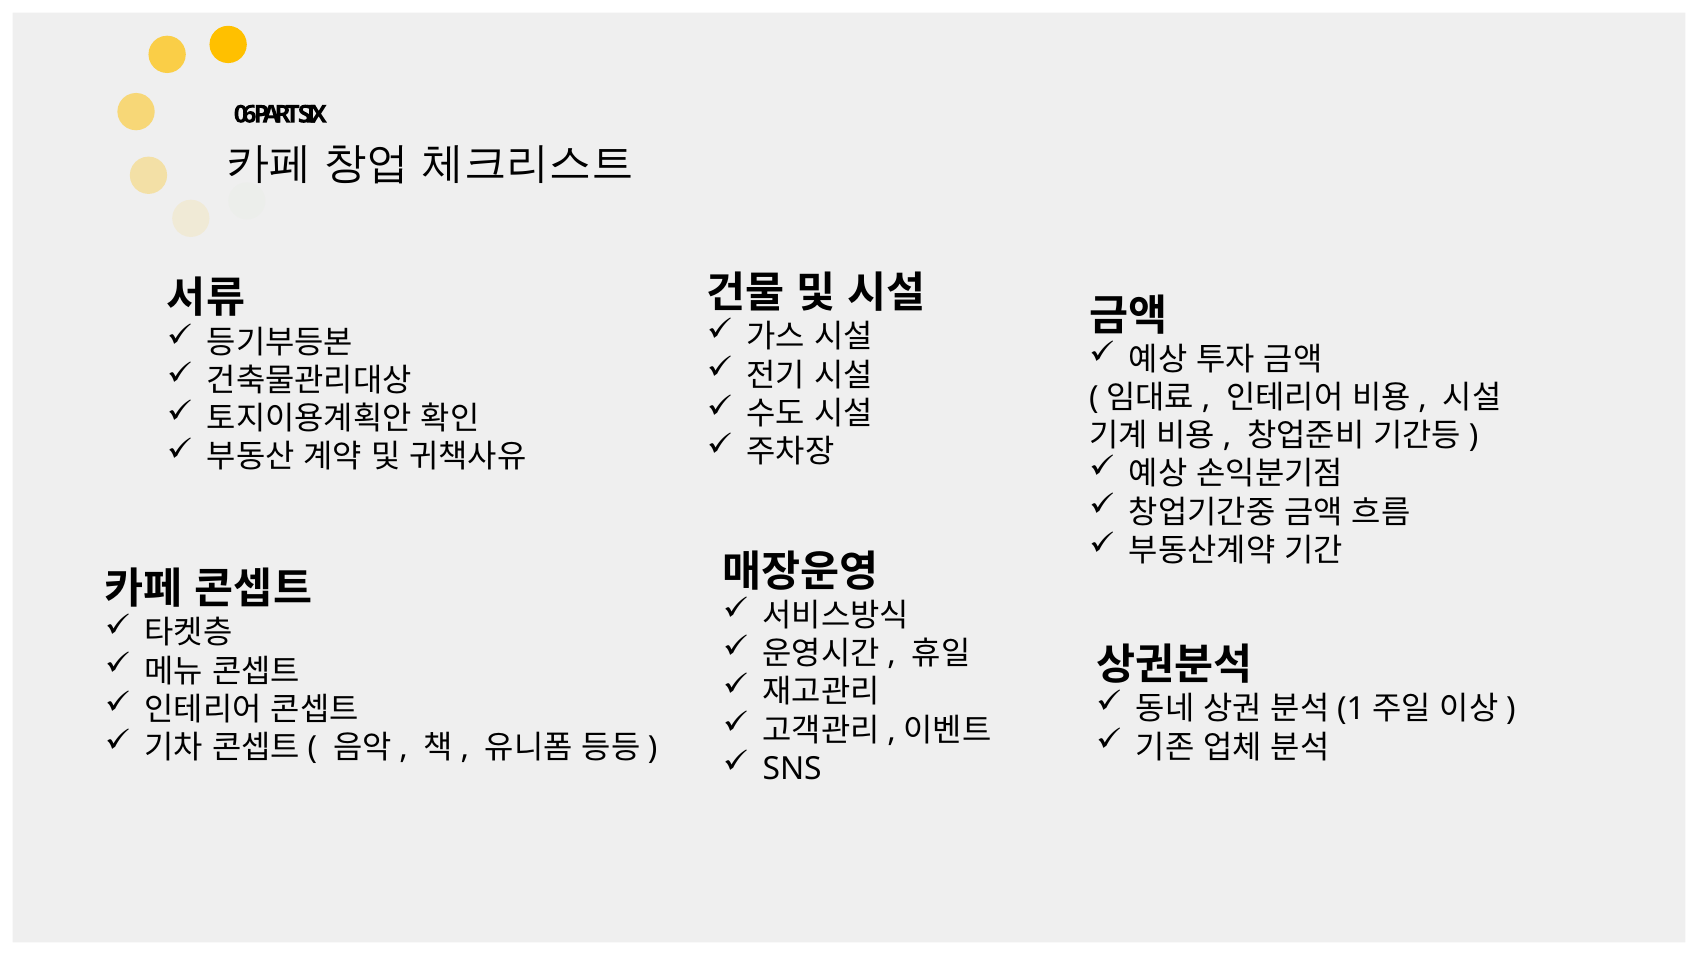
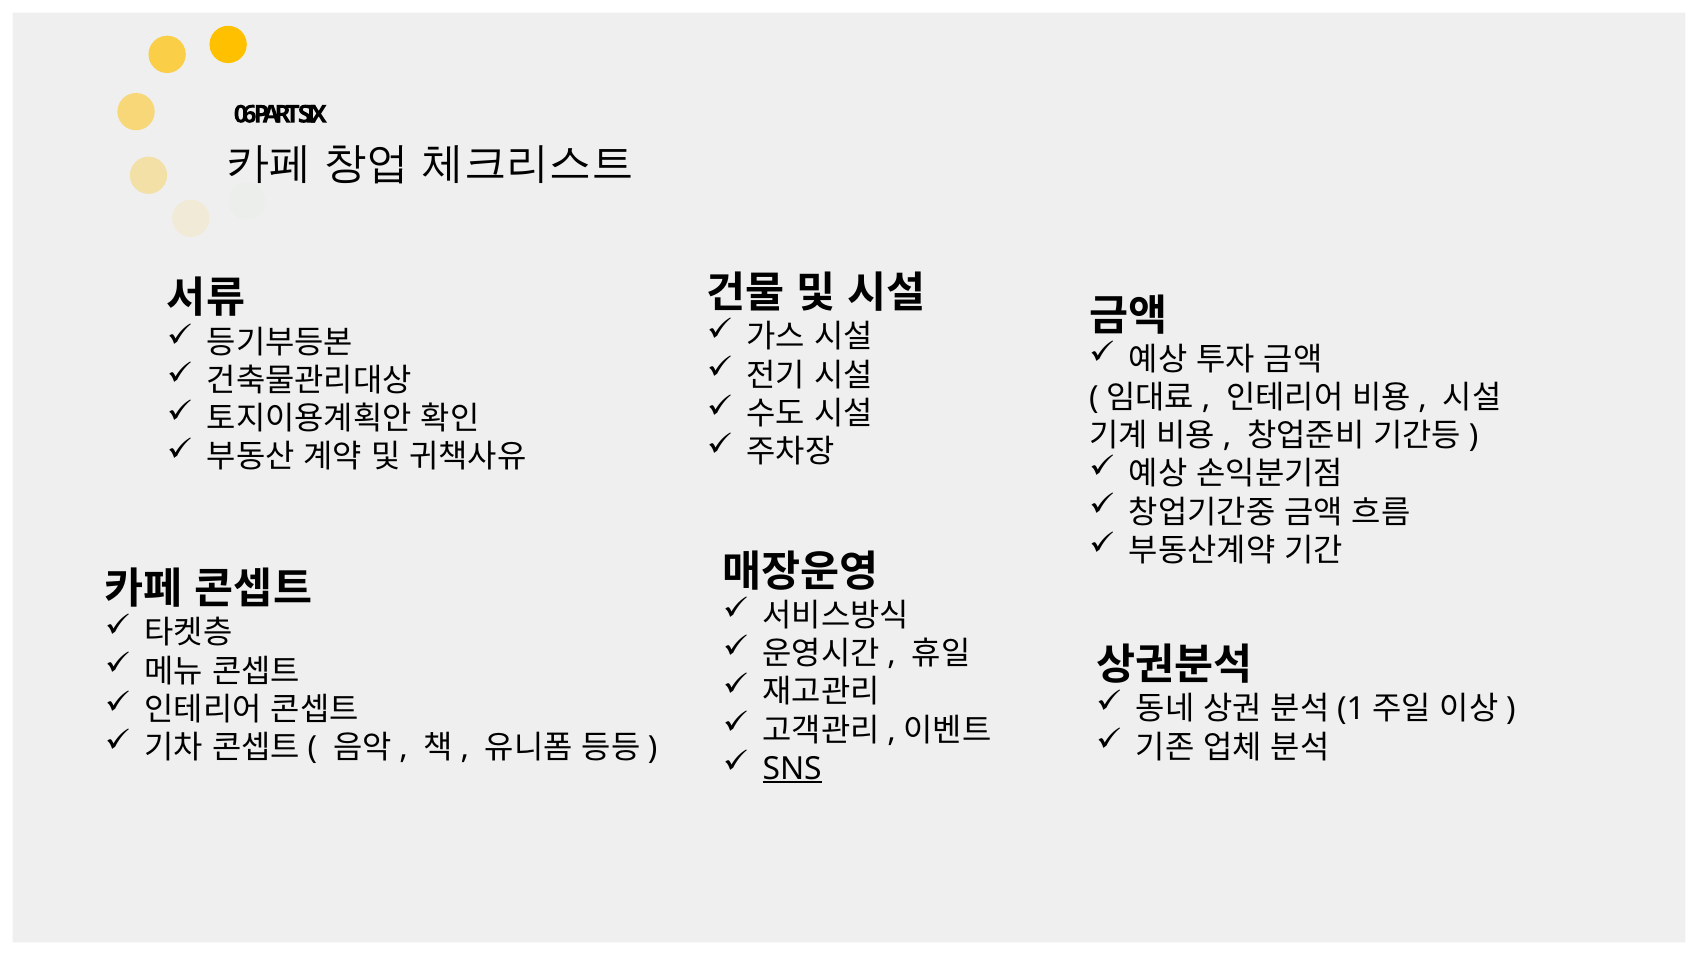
SNS underline: none -> present (792, 769)
